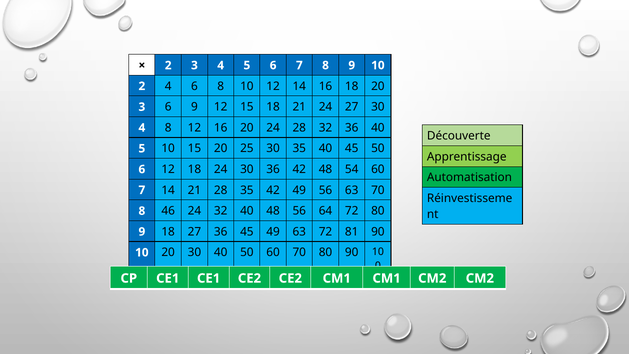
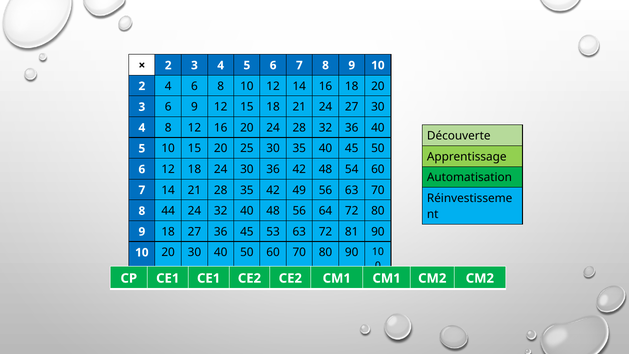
46: 46 -> 44 (168, 211)
45 49: 49 -> 53 (273, 232)
